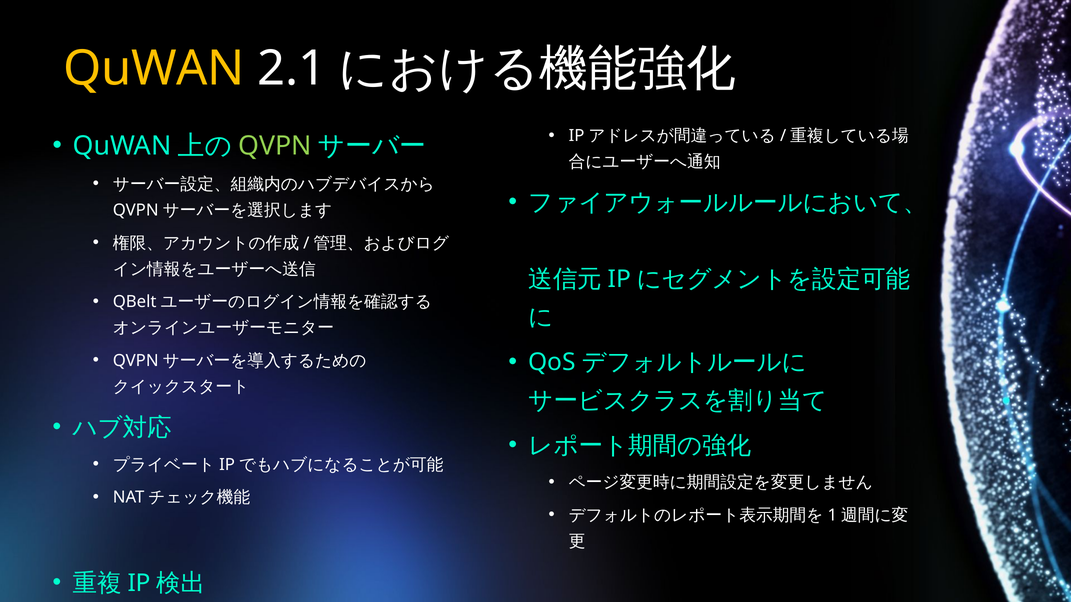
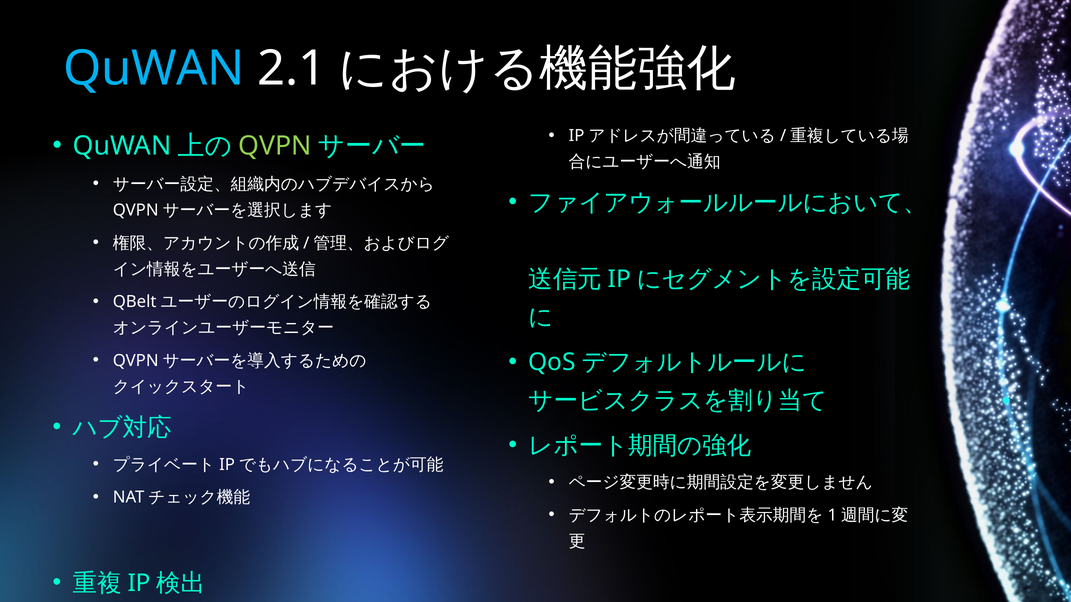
QuWAN colour: yellow -> light blue (154, 68)
